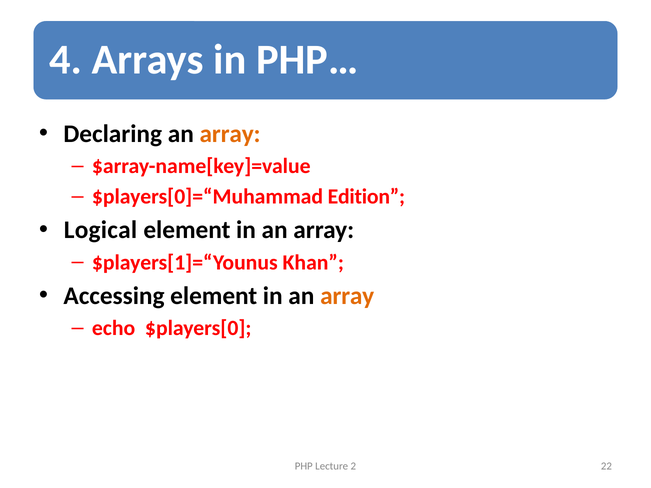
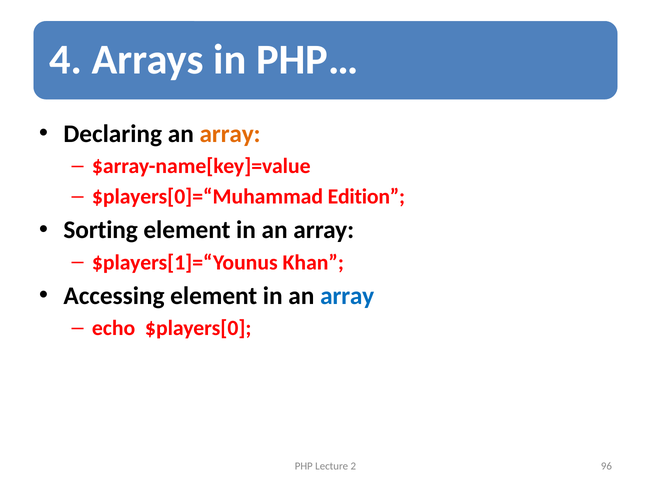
Logical: Logical -> Sorting (101, 230)
array colour: orange -> blue (347, 296)
22: 22 -> 96 (606, 466)
